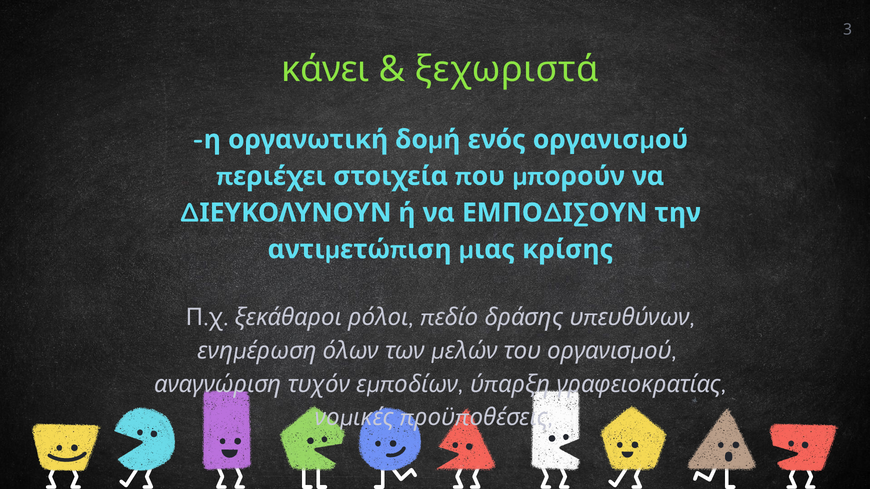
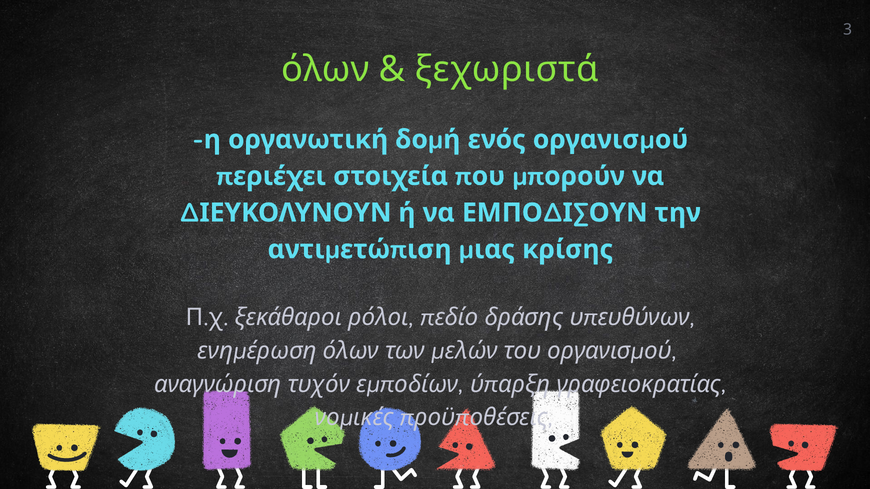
κάνει: κάνει -> όλων (325, 69)
